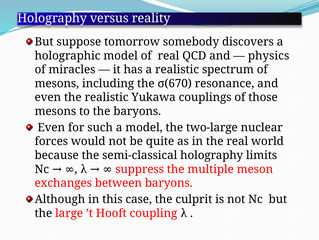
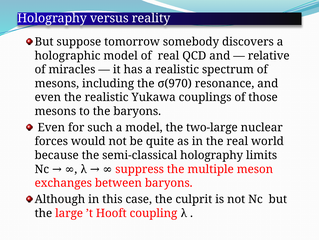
physics: physics -> relative (269, 56)
σ(670: σ(670 -> σ(970 (175, 83)
